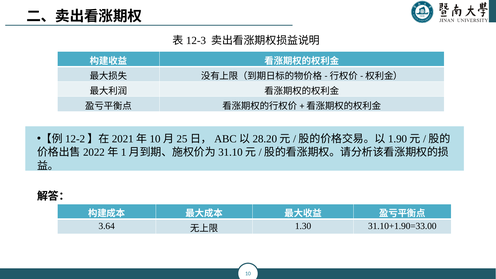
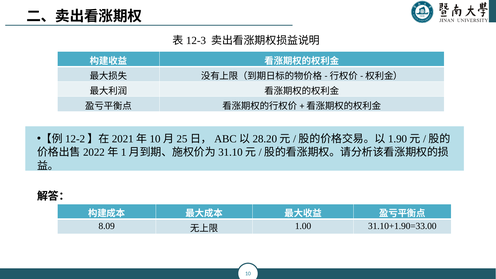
3.64: 3.64 -> 8.09 (107, 226)
1.30: 1.30 -> 1.00 (303, 226)
